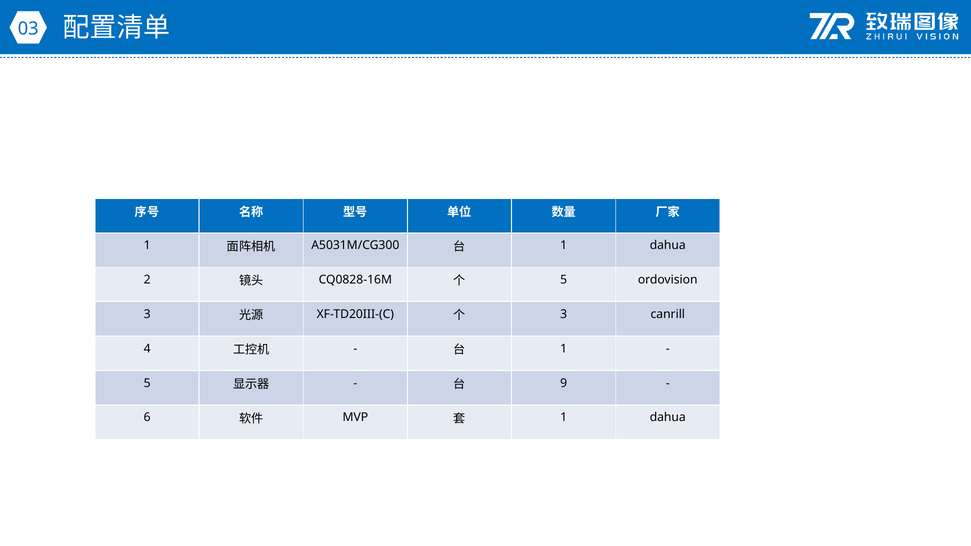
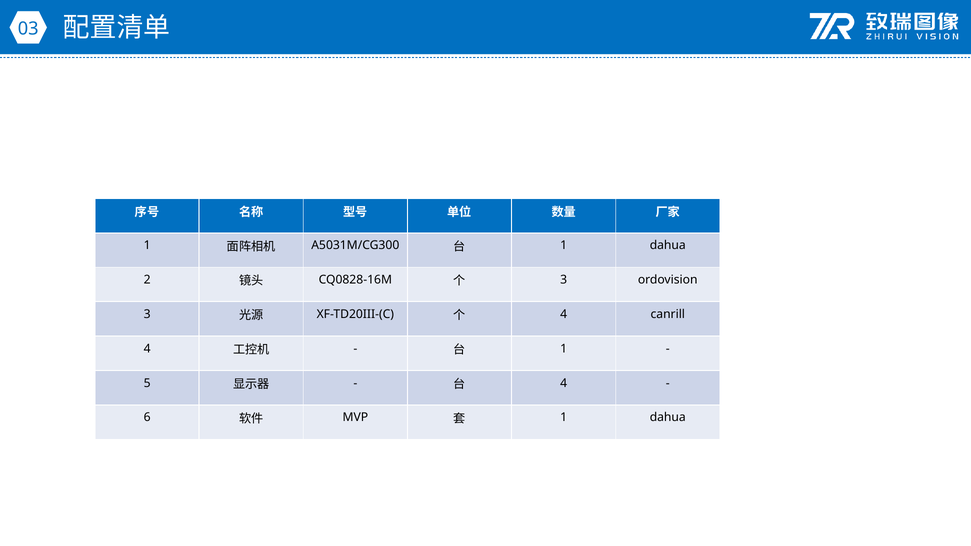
5: 5 -> 3 (564, 280)
3: 3 -> 4 (564, 314)
9: 9 -> 4 (564, 383)
